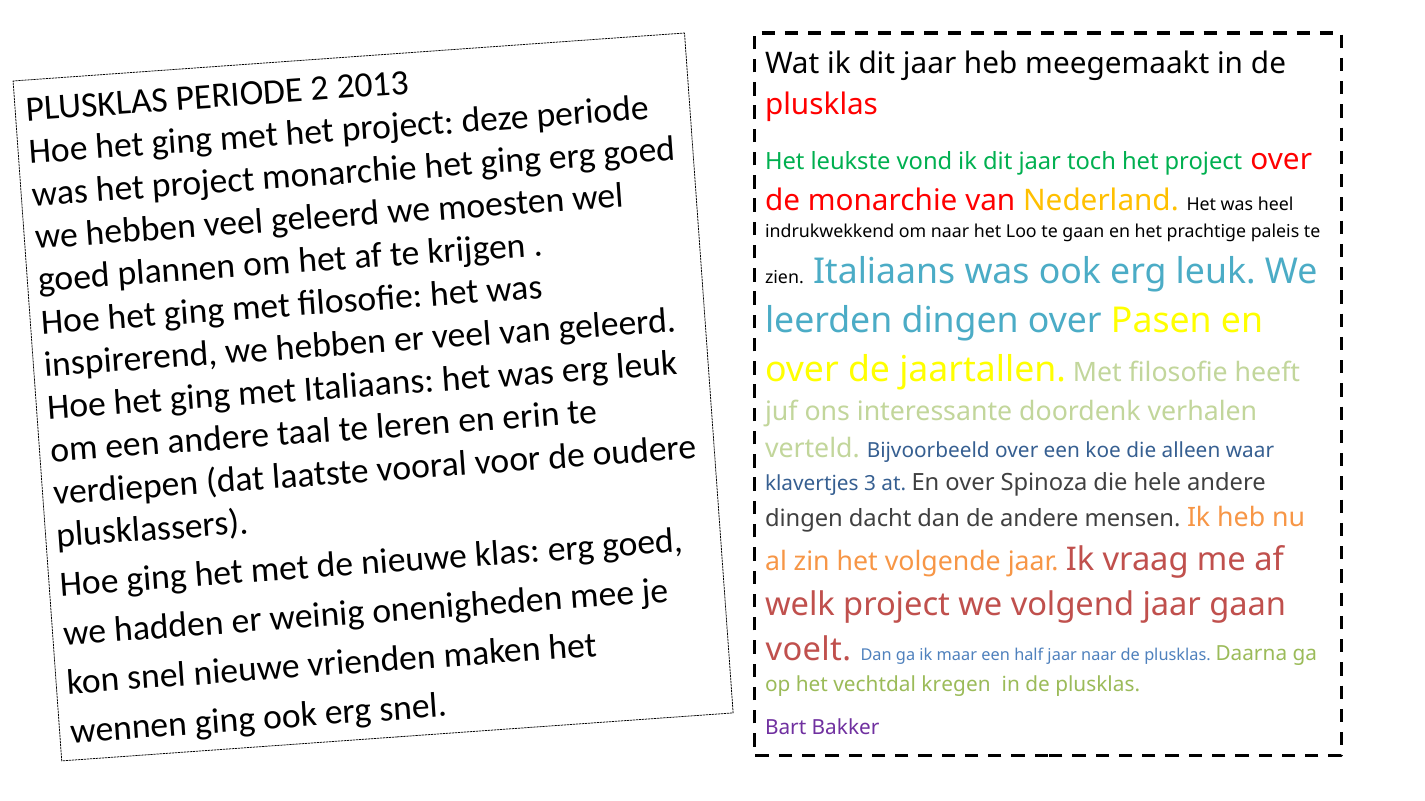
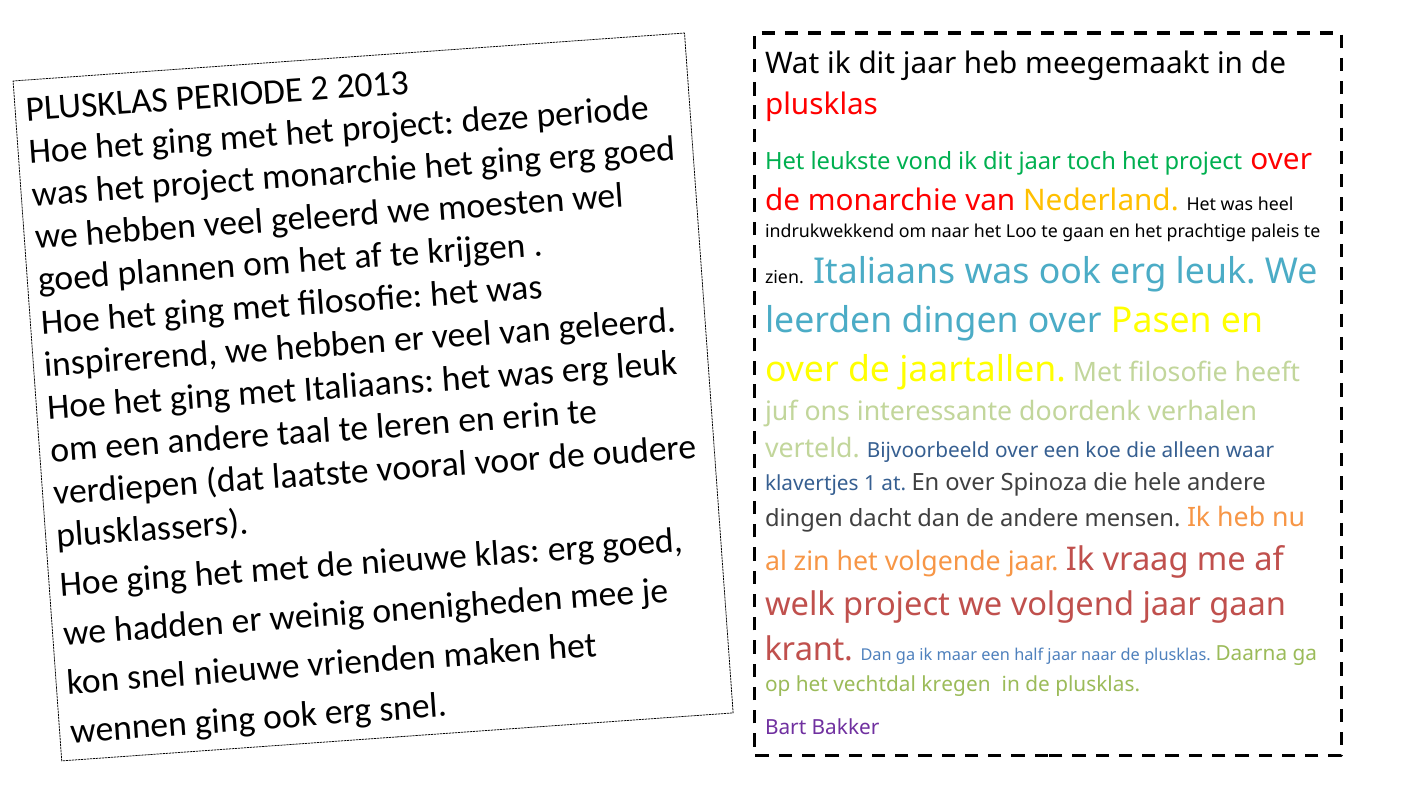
3: 3 -> 1 (870, 484)
voelt: voelt -> krant (809, 650)
